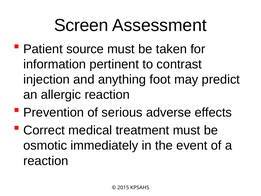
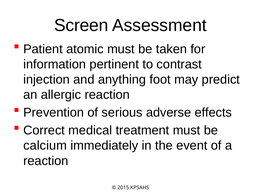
source: source -> atomic (85, 49)
osmotic: osmotic -> calcium (45, 145)
